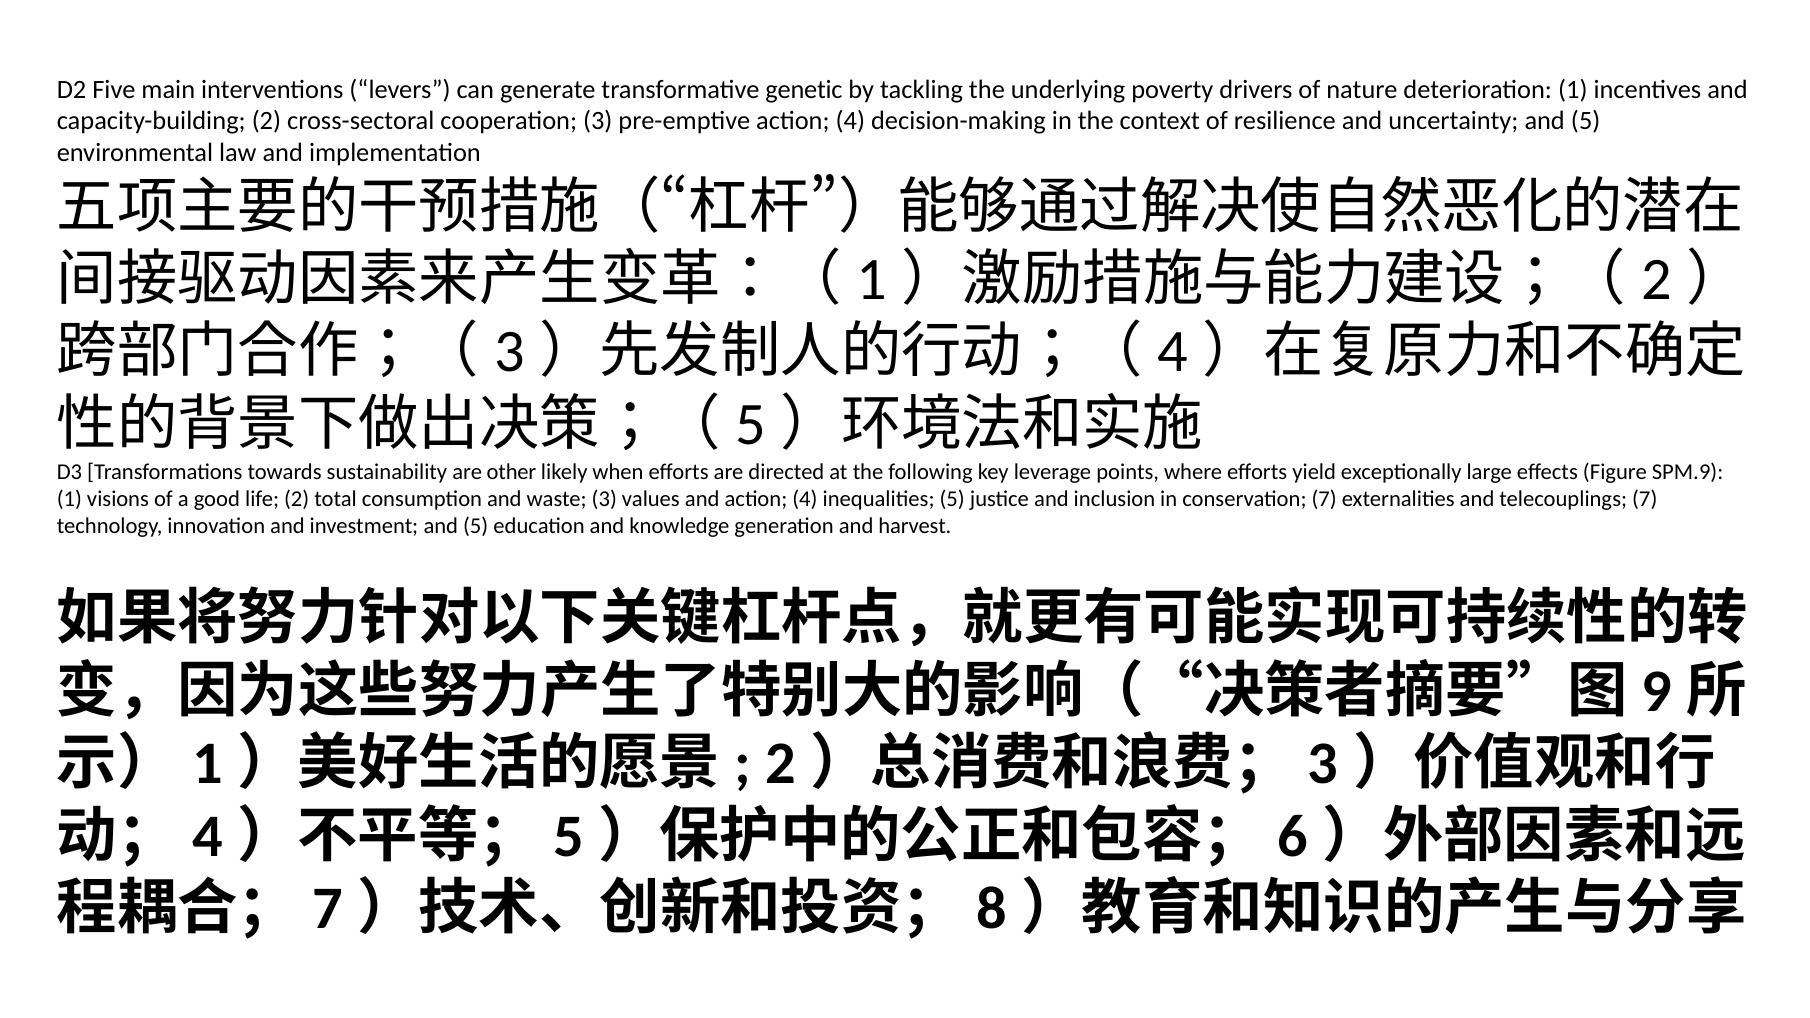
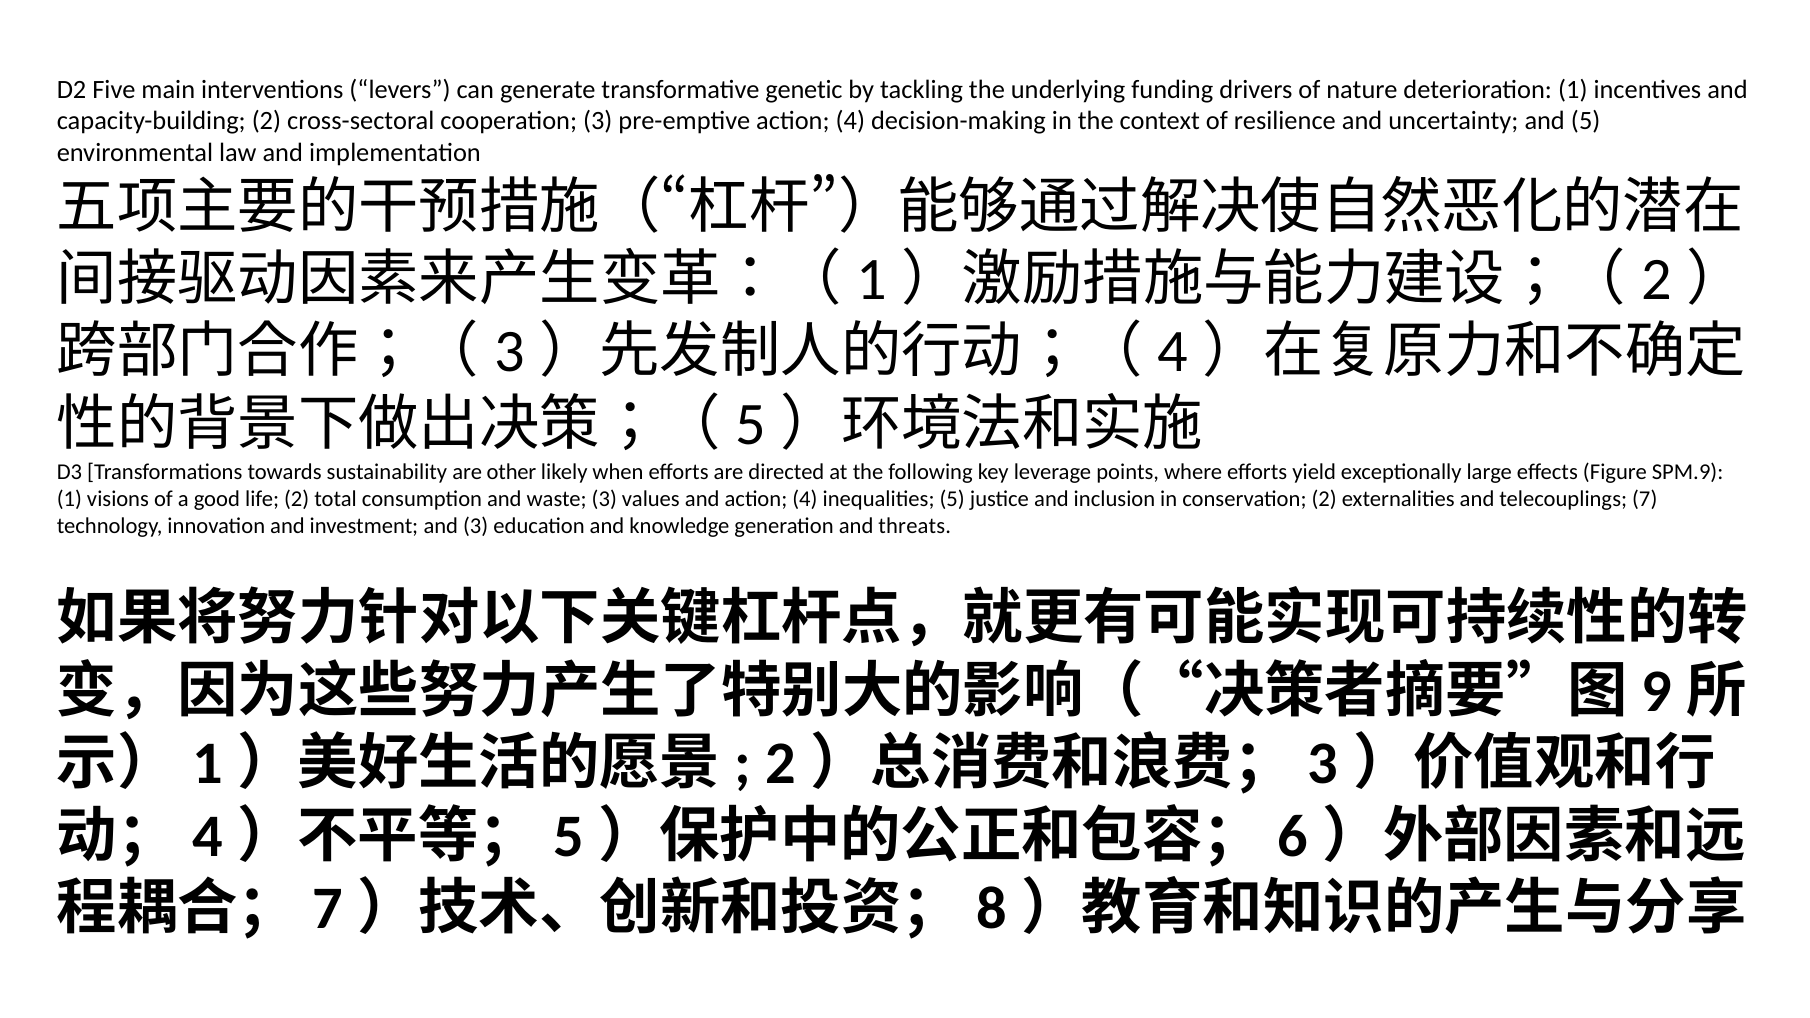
poverty: poverty -> funding (1172, 89)
conservation 7: 7 -> 2 (1324, 499)
investment and 5: 5 -> 3 (476, 526)
harvest: harvest -> threats (915, 526)
